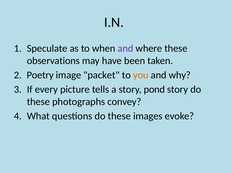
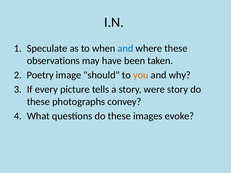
and colour: purple -> blue (125, 48)
packet: packet -> should (102, 75)
pond: pond -> were (154, 90)
